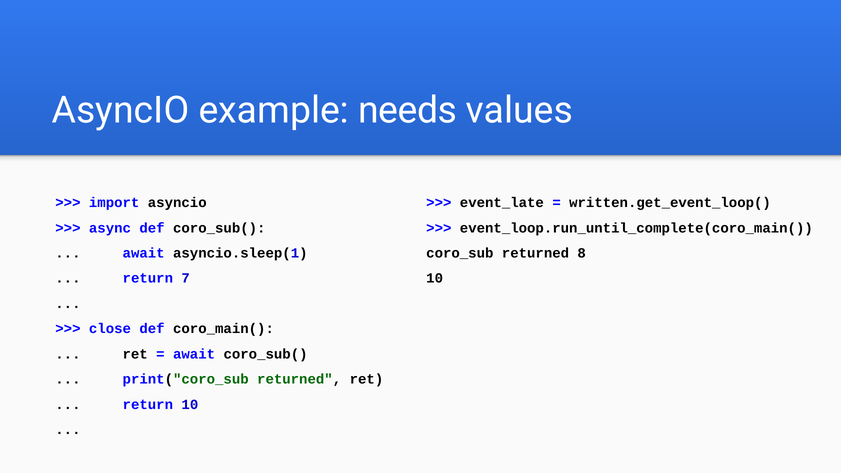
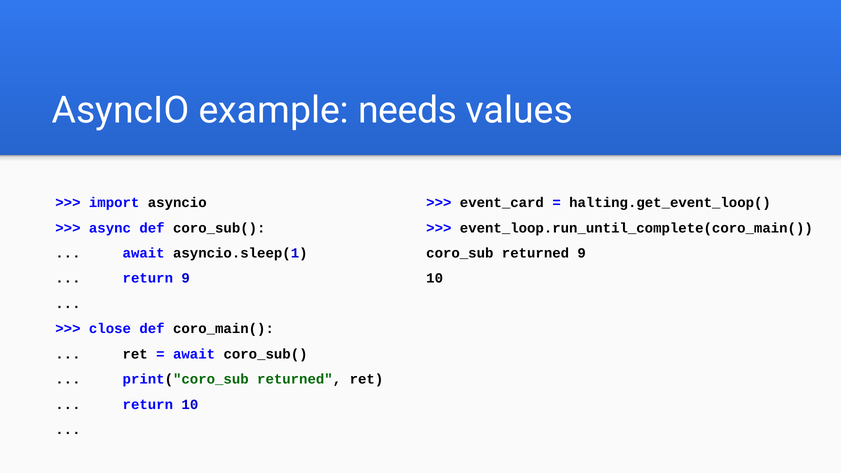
event_late: event_late -> event_card (502, 203)
written.get_event_loop(: written.get_event_loop( -> halting.get_event_loop( (670, 203)
returned 8: 8 -> 9 (582, 253)
return 7: 7 -> 9 (186, 278)
